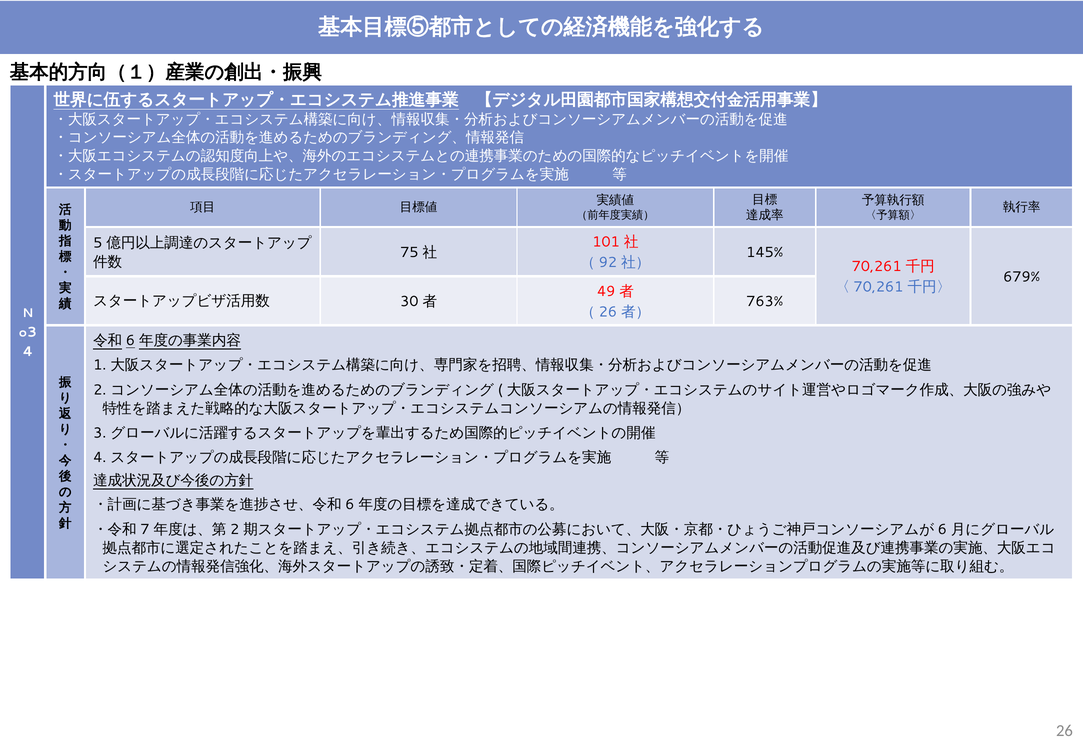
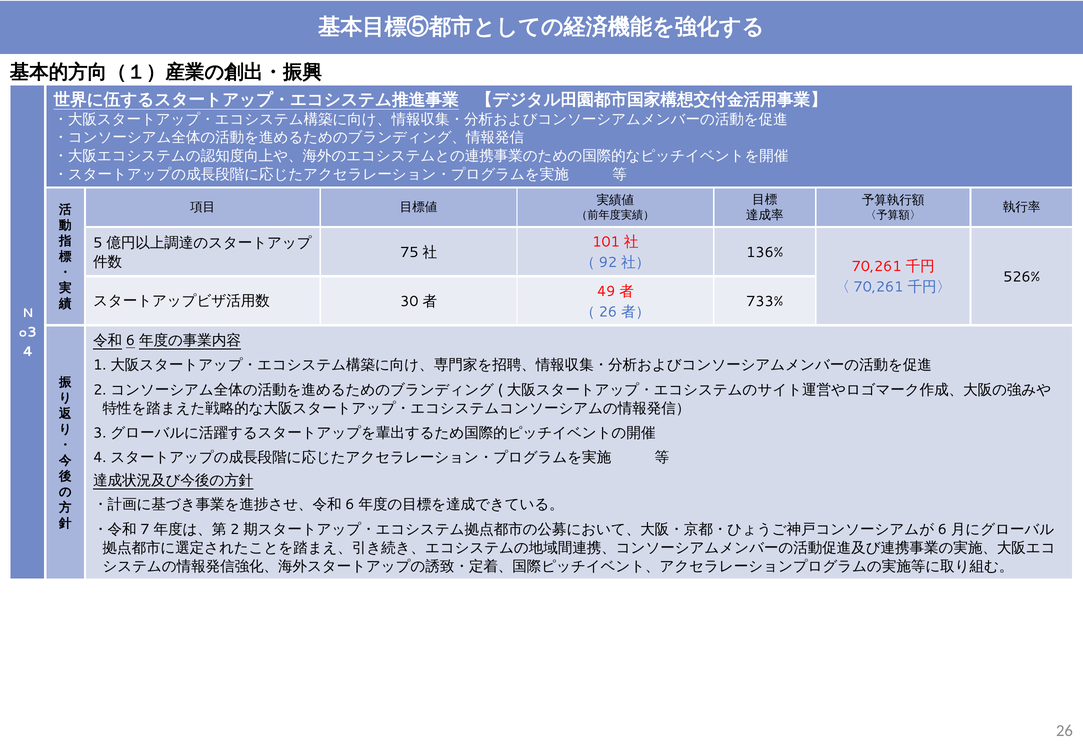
145%: 145% -> 136% (765, 252)
679%: 679% -> 526% (1022, 277)
763%: 763% -> 733% (765, 301)
